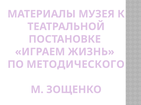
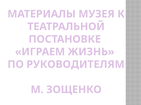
МЕТОДИЧЕСКОГО: МЕТОДИЧЕСКОГО -> РУКОВОДИТЕЛЯМ (76, 65)
